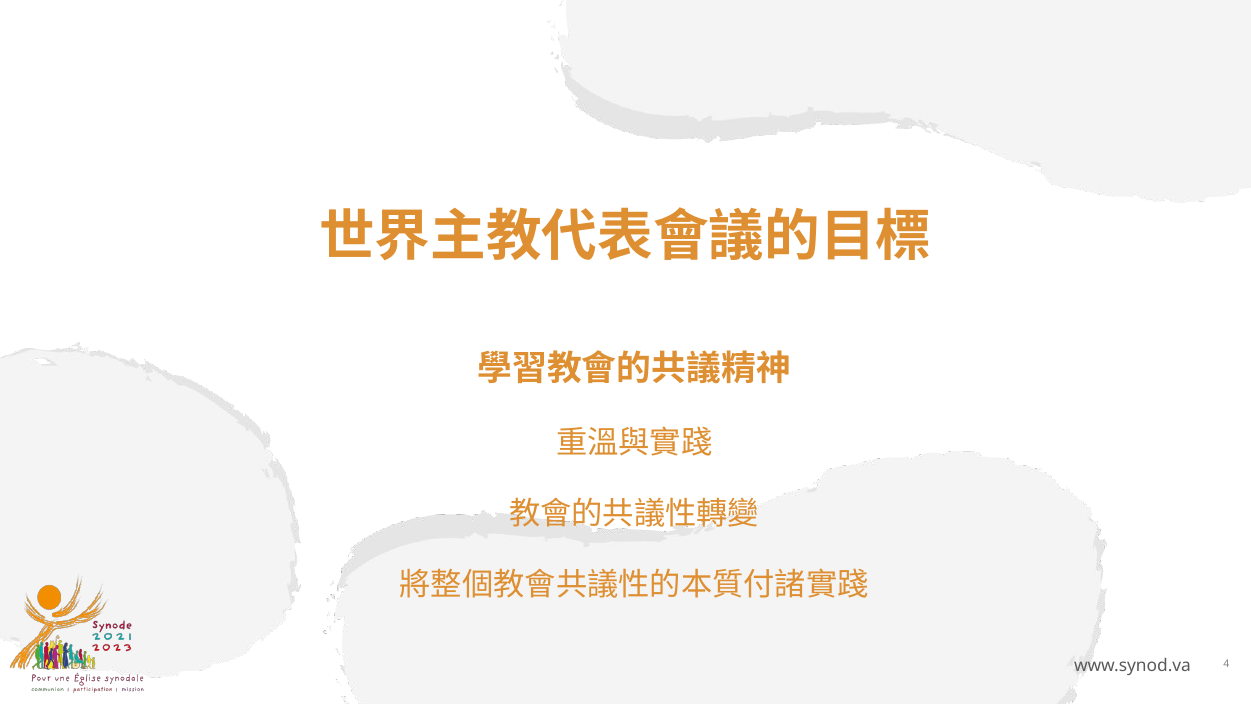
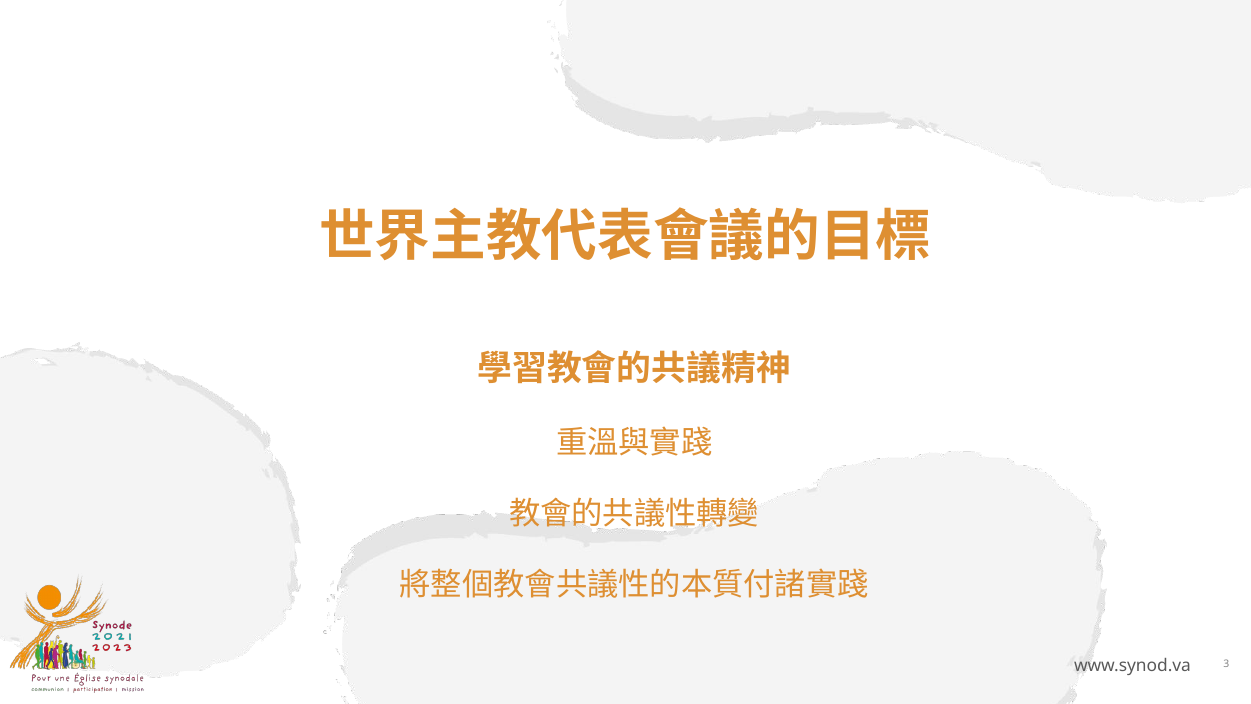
4: 4 -> 3 (1226, 664)
